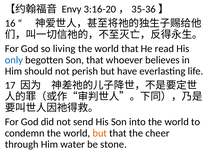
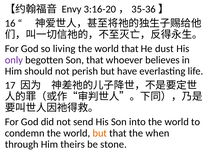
read: read -> dust (164, 49)
only colour: blue -> purple (14, 60)
cheer: cheer -> when (157, 133)
water: water -> theirs (73, 144)
